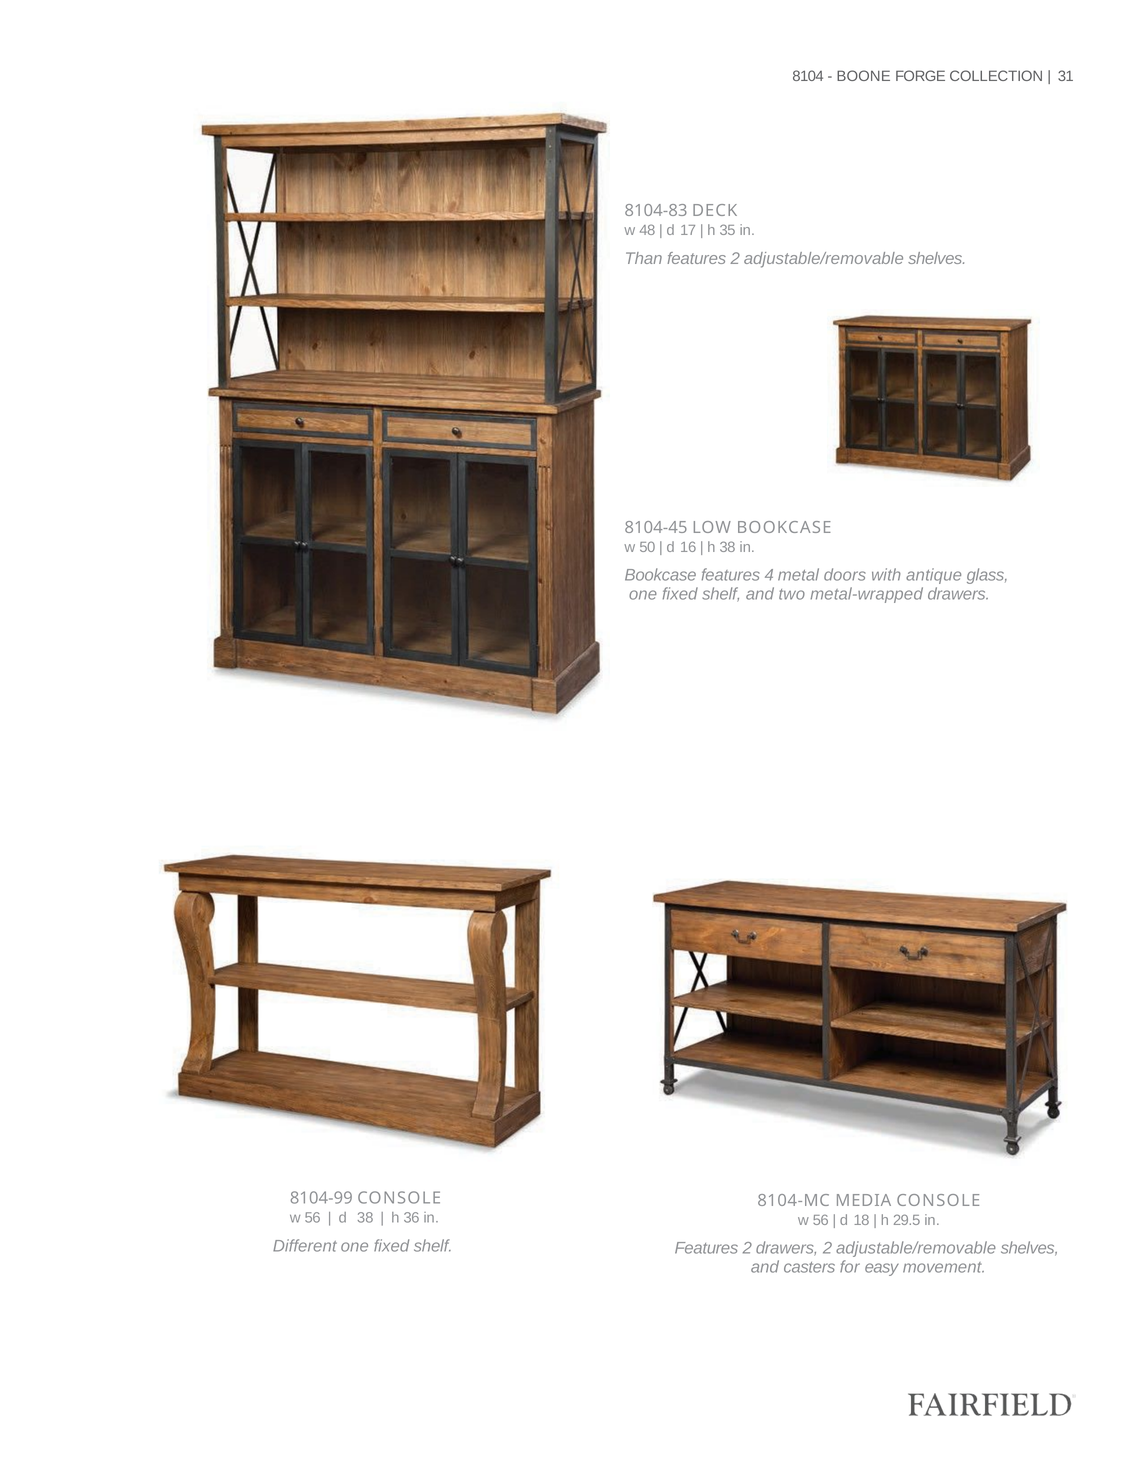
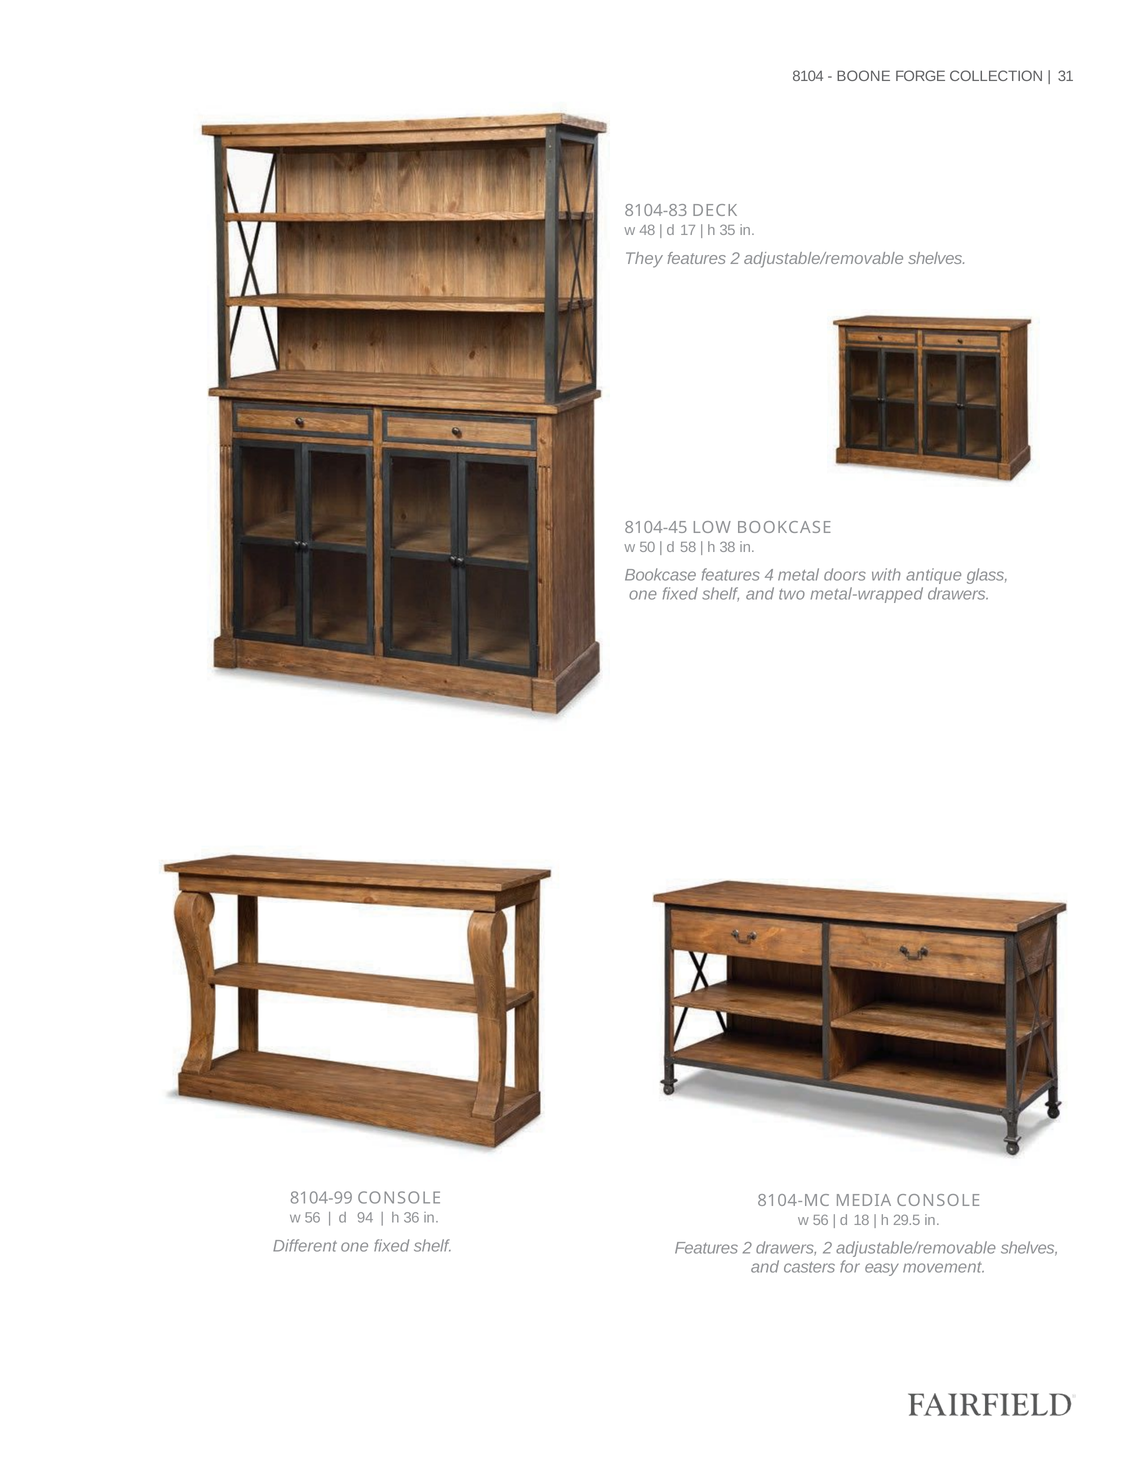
Than: Than -> They (643, 259)
16: 16 -> 58 (688, 547)
d 38: 38 -> 94 (365, 1218)
